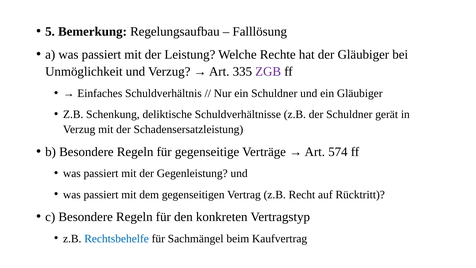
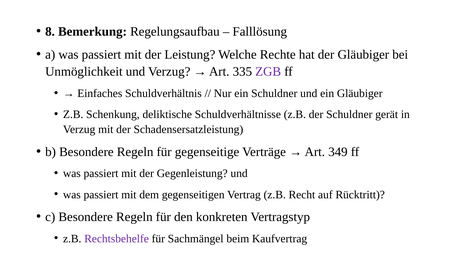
5: 5 -> 8 (50, 32)
574: 574 -> 349 (338, 152)
Rechtsbehelfe colour: blue -> purple (117, 238)
